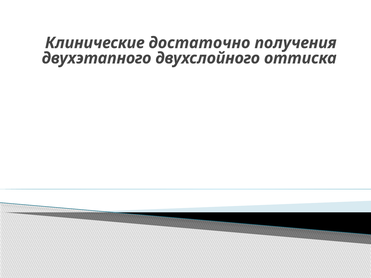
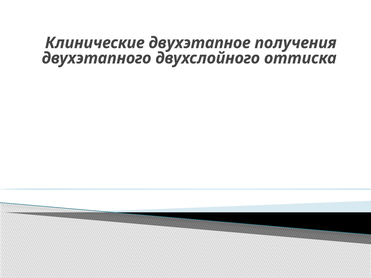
достаточно: достаточно -> двухэтапное (200, 43)
